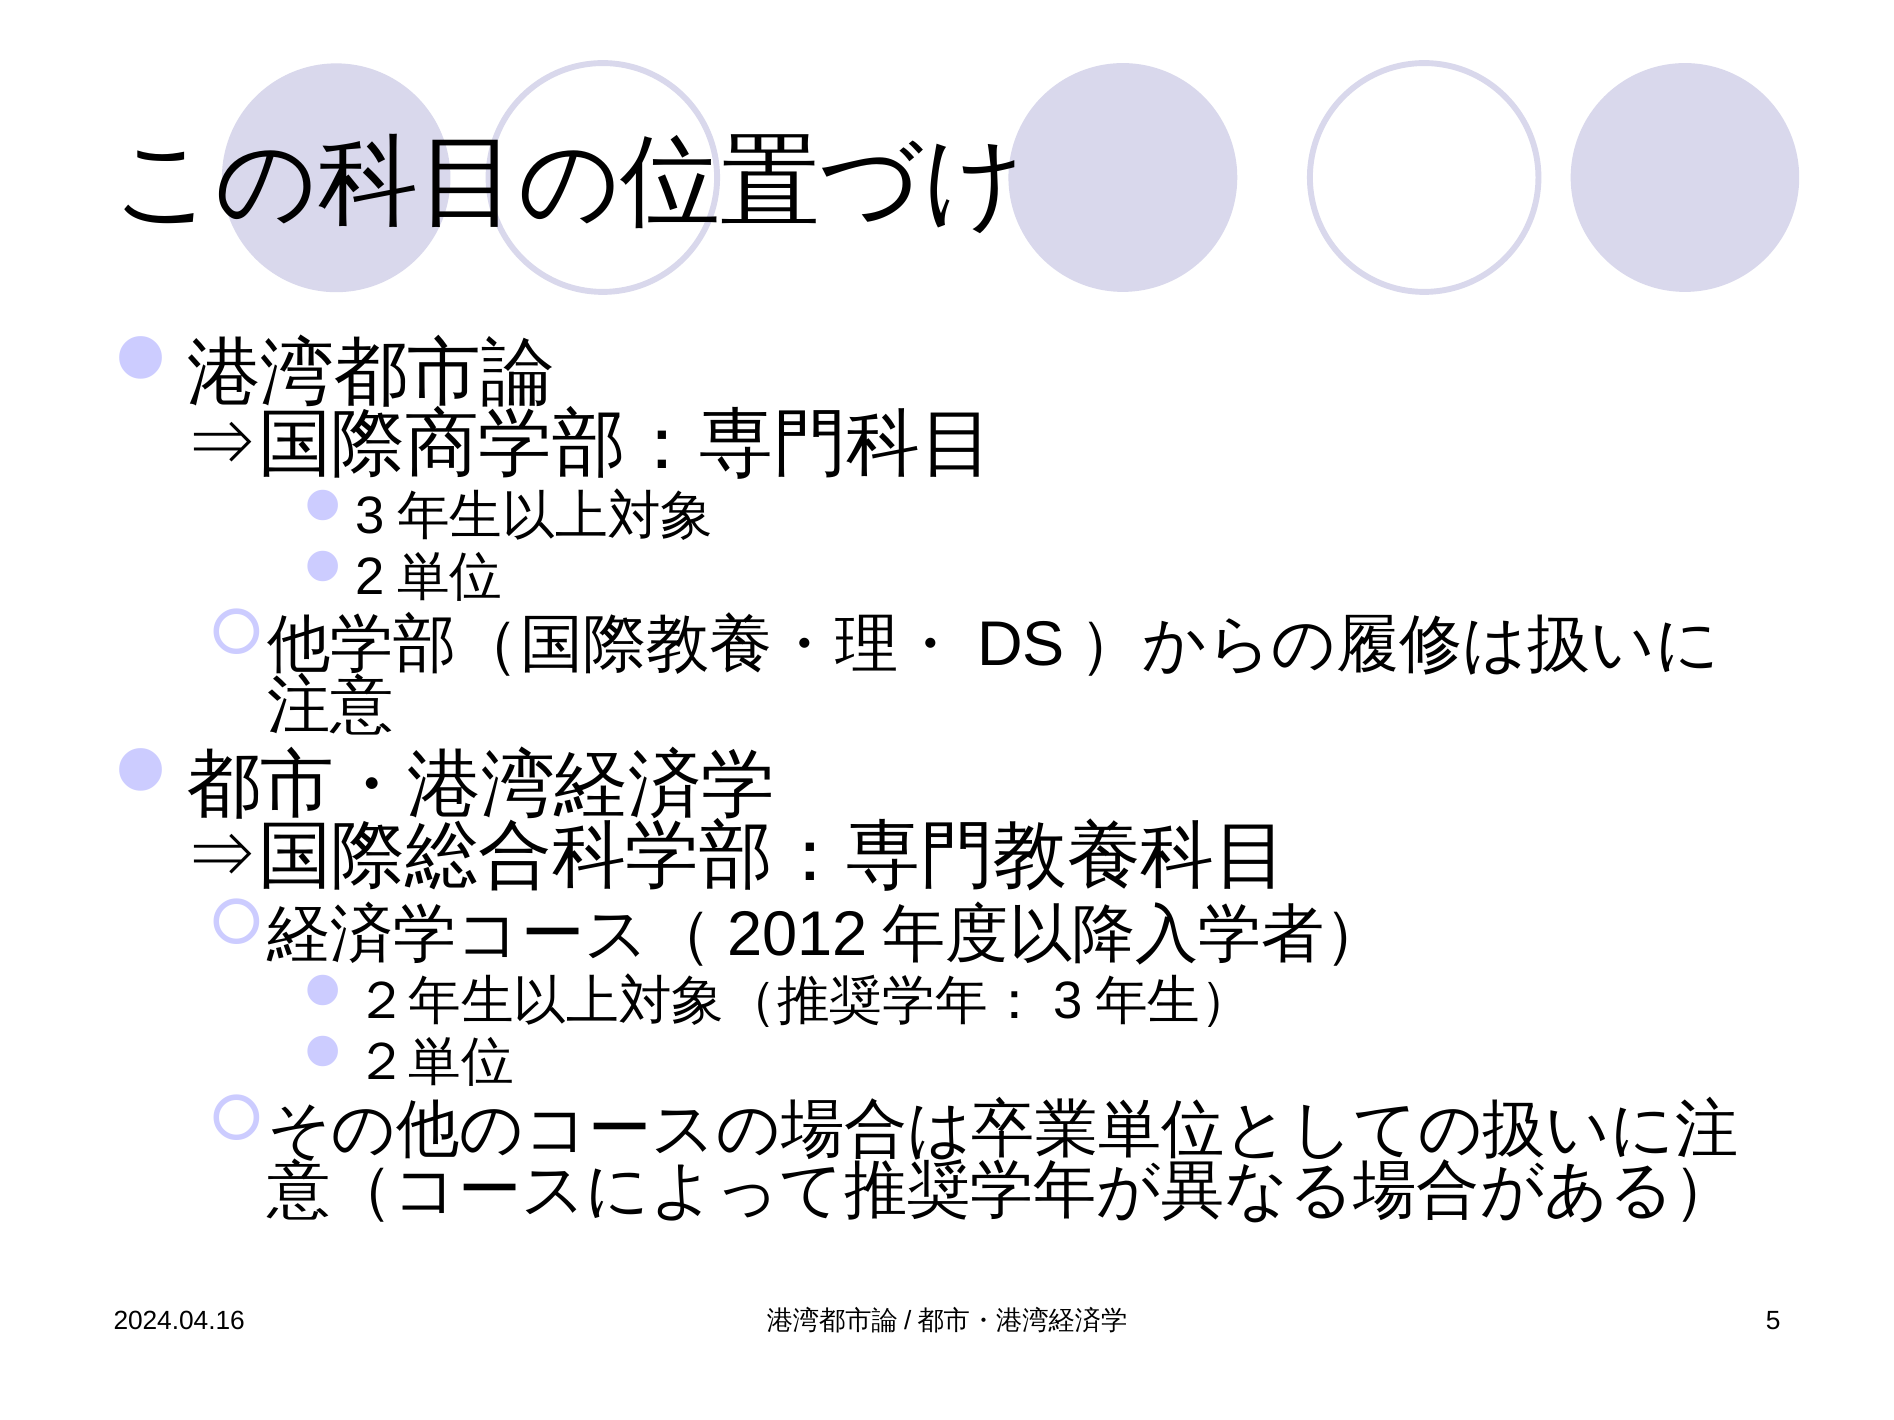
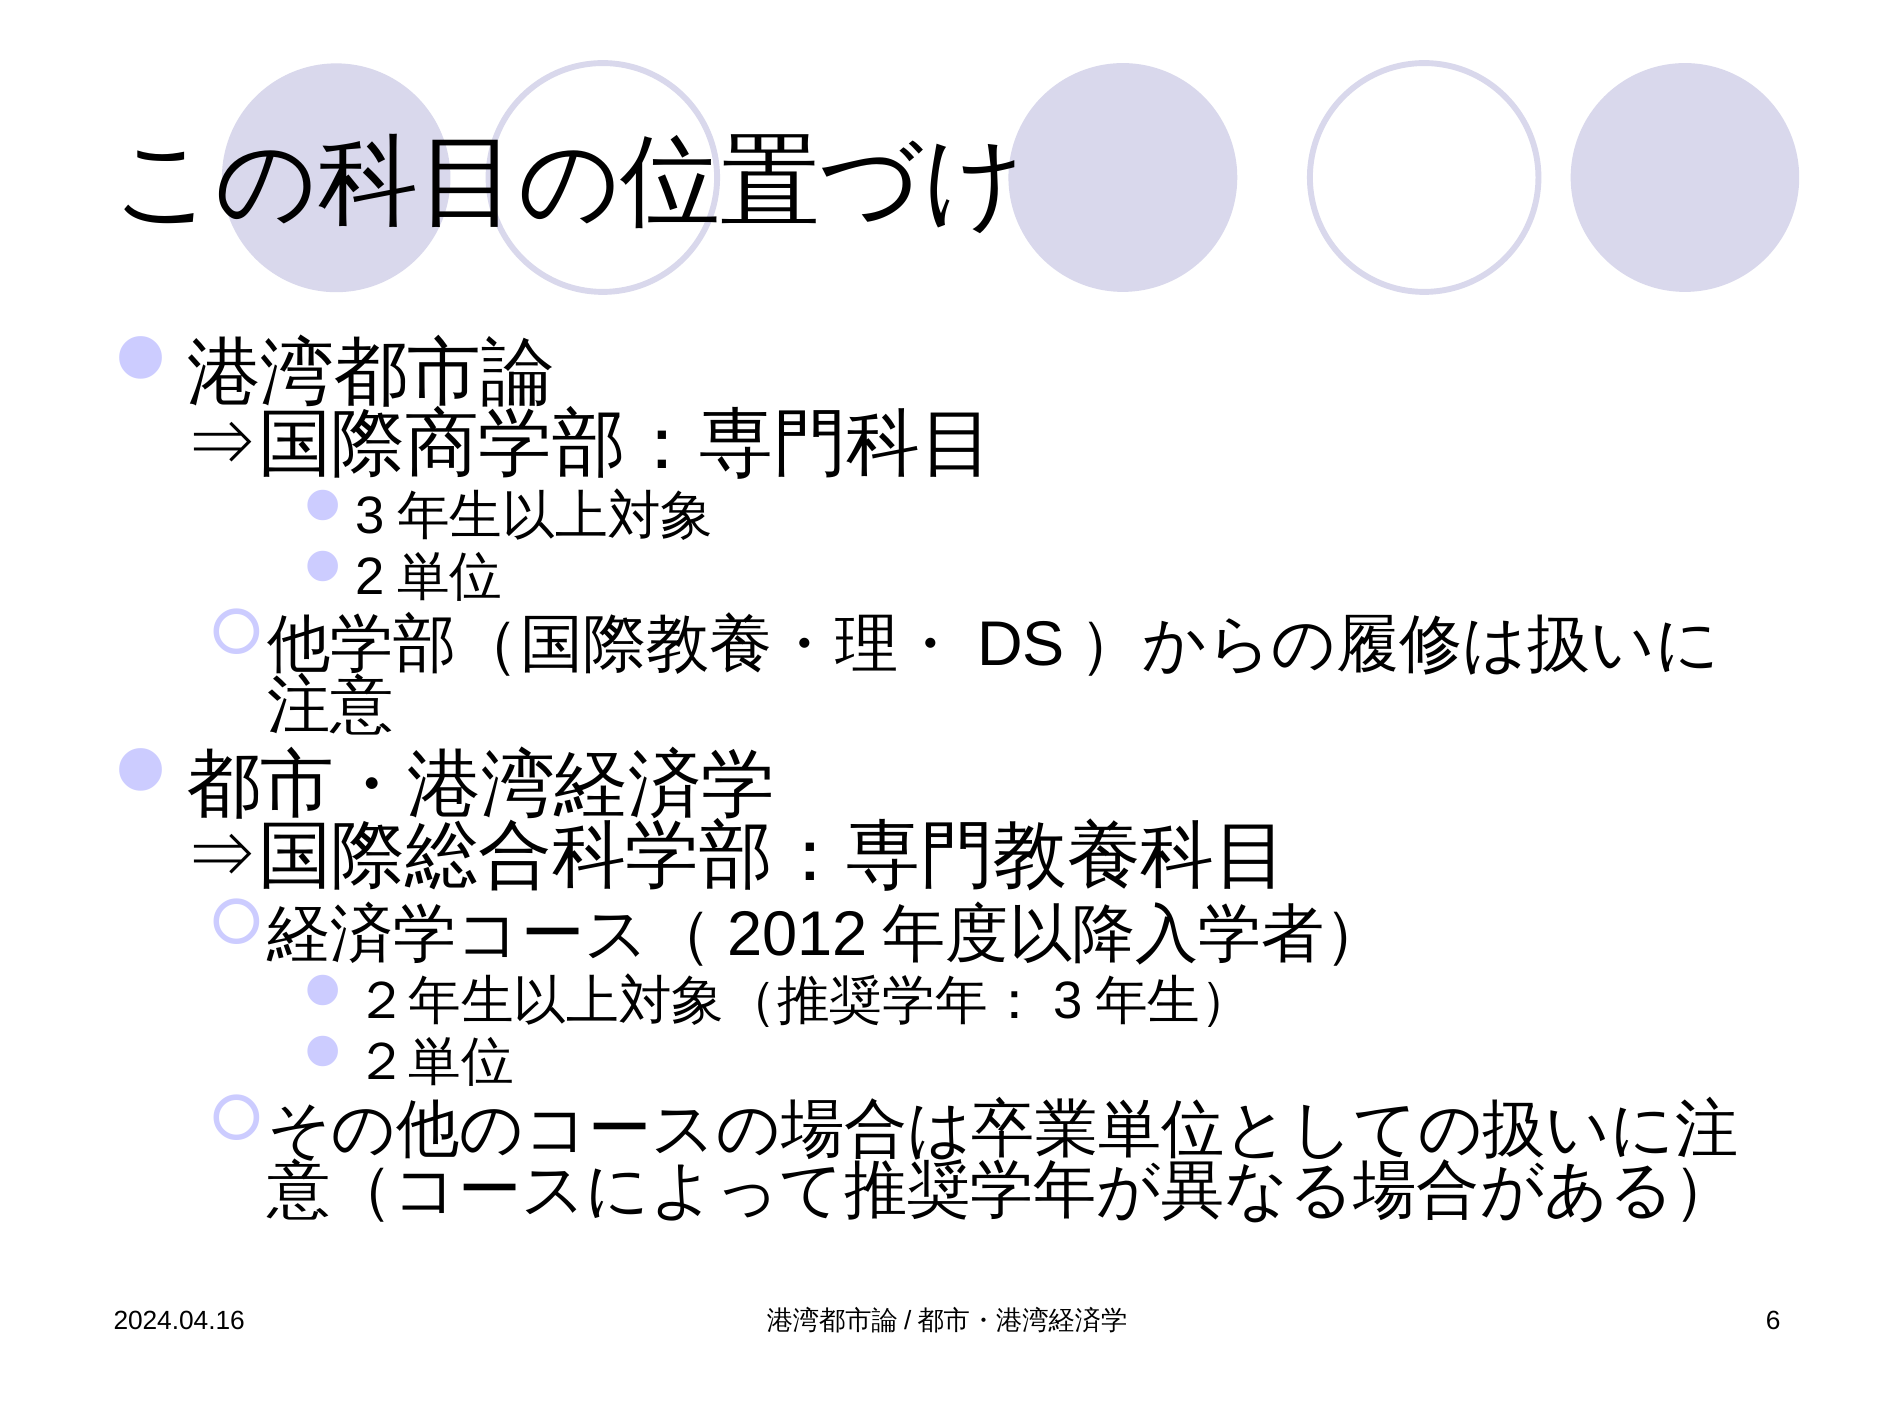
5: 5 -> 6 (1773, 1321)
